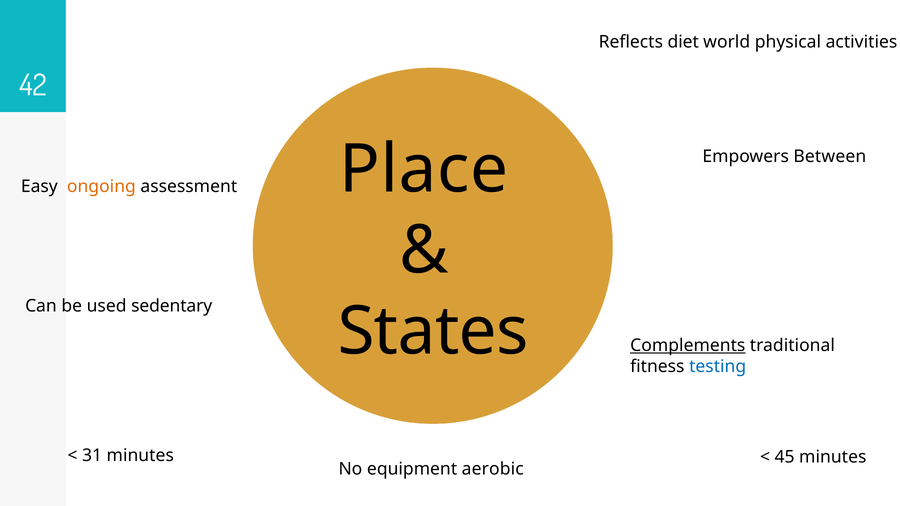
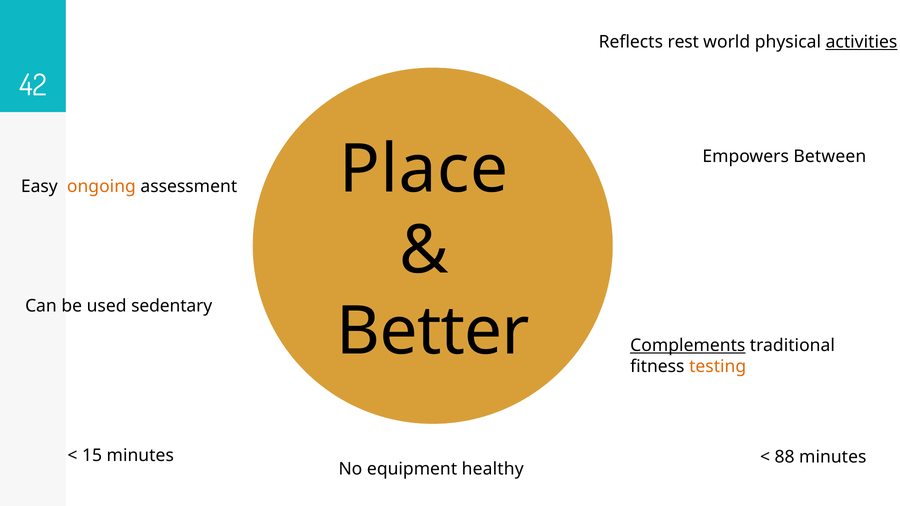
diet: diet -> rest (683, 42)
activities underline: none -> present (861, 42)
States: States -> Better (433, 332)
testing colour: blue -> orange (718, 367)
31: 31 -> 15 (92, 455)
45: 45 -> 88 (785, 457)
aerobic: aerobic -> healthy (493, 469)
